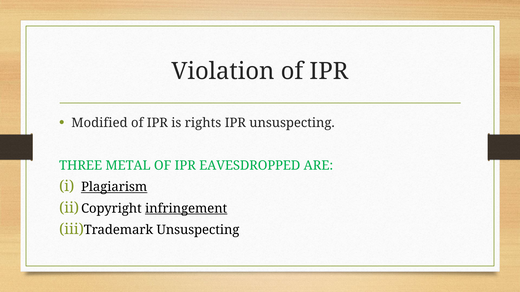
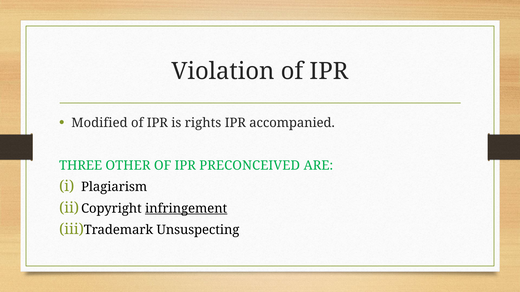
IPR unsuspecting: unsuspecting -> accompanied (292, 123)
METAL: METAL -> OTHER (128, 166)
EAVESDROPPED: EAVESDROPPED -> PRECONCEIVED (250, 166)
Plagiarism underline: present -> none (114, 187)
